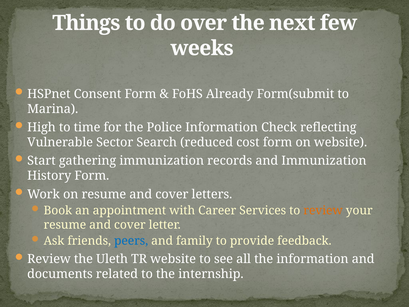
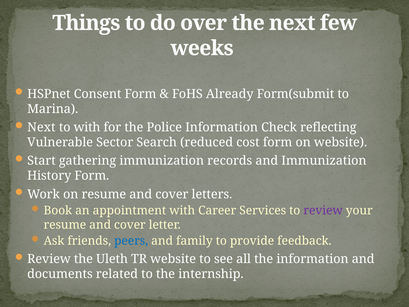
High: High -> Next (41, 127)
to time: time -> with (87, 127)
review colour: orange -> purple (323, 210)
